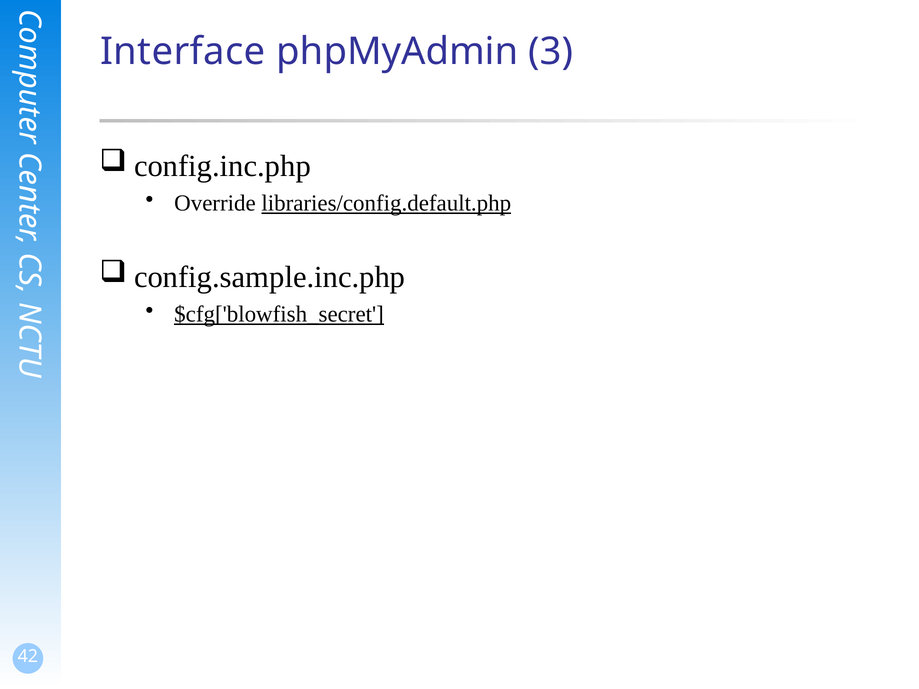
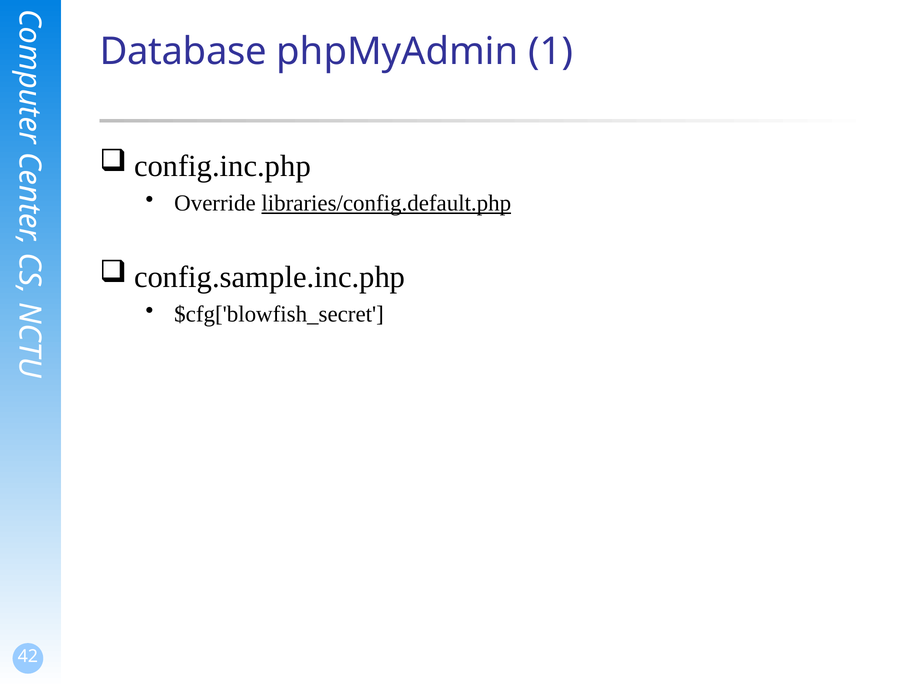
Interface: Interface -> Database (183, 52)
3: 3 -> 1 (551, 52)
$cfg['blowfish_secret underline: present -> none (279, 315)
